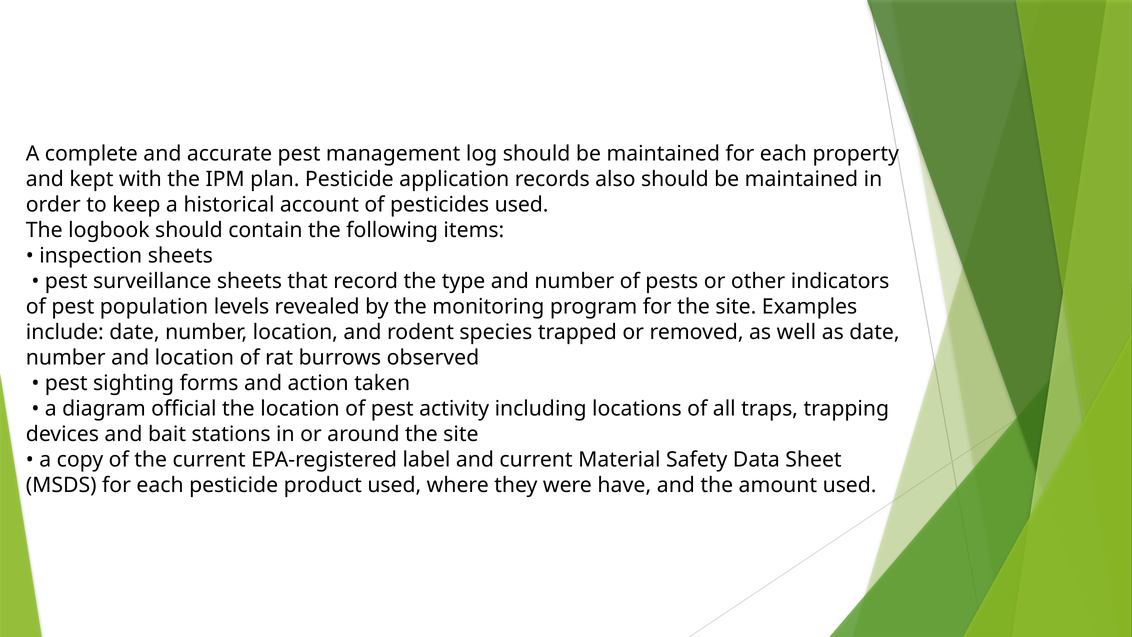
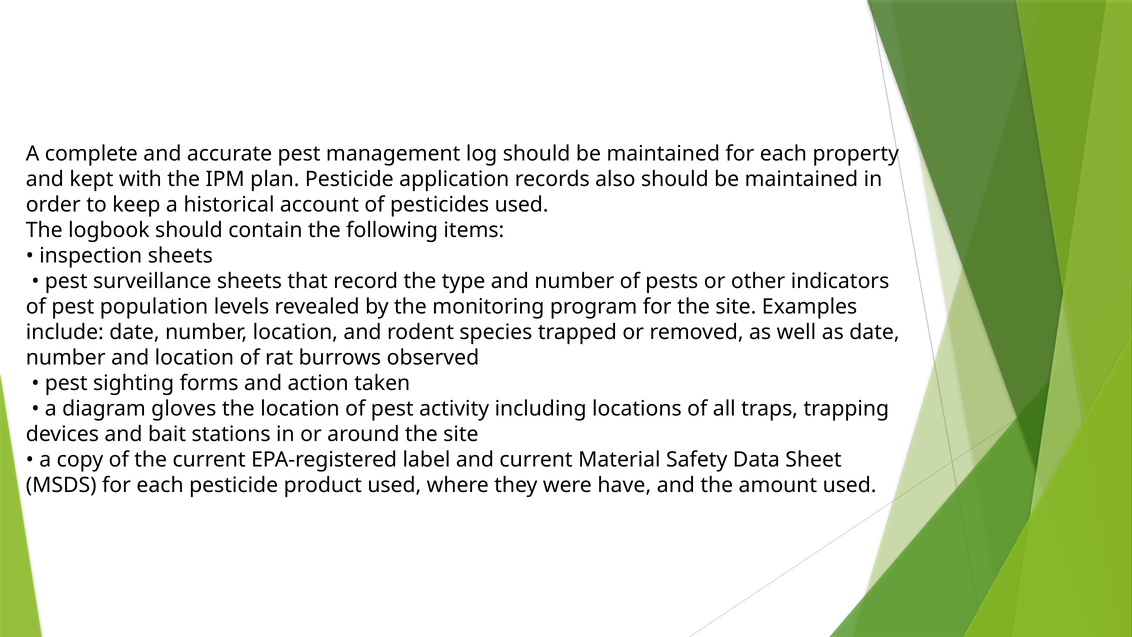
official: official -> gloves (184, 409)
